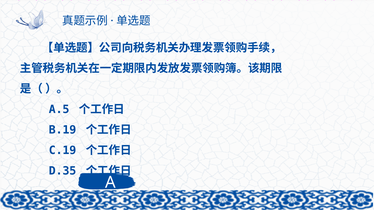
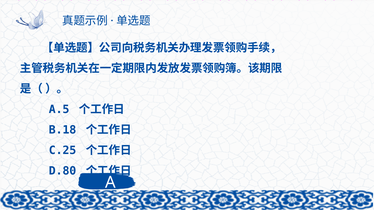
B.19: B.19 -> B.18 (63, 130)
C.19: C.19 -> C.25 (63, 151)
D.35: D.35 -> D.80 (63, 171)
